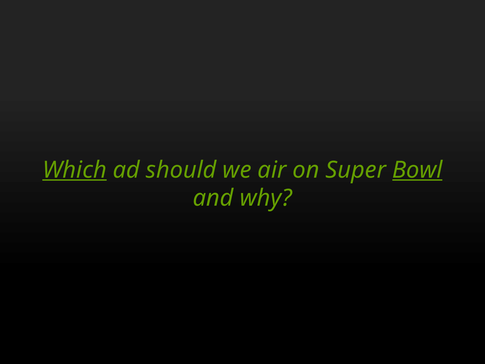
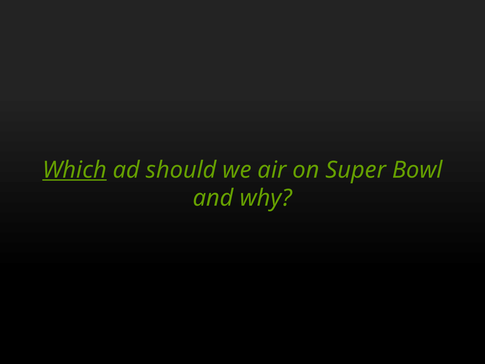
Bowl underline: present -> none (417, 170)
